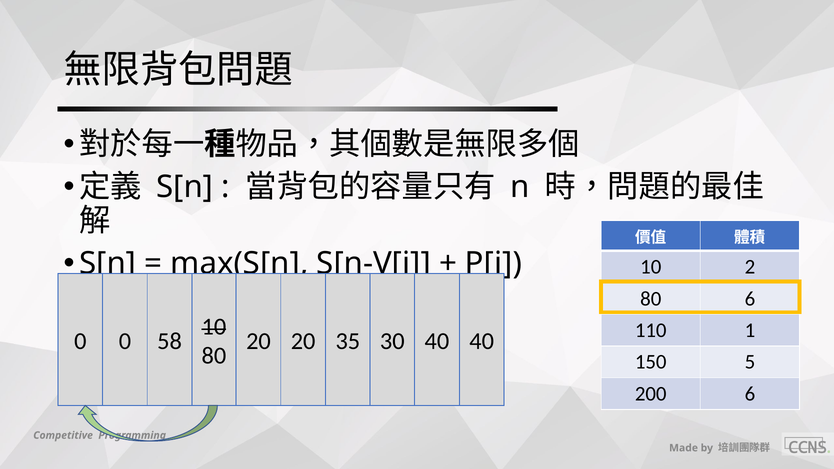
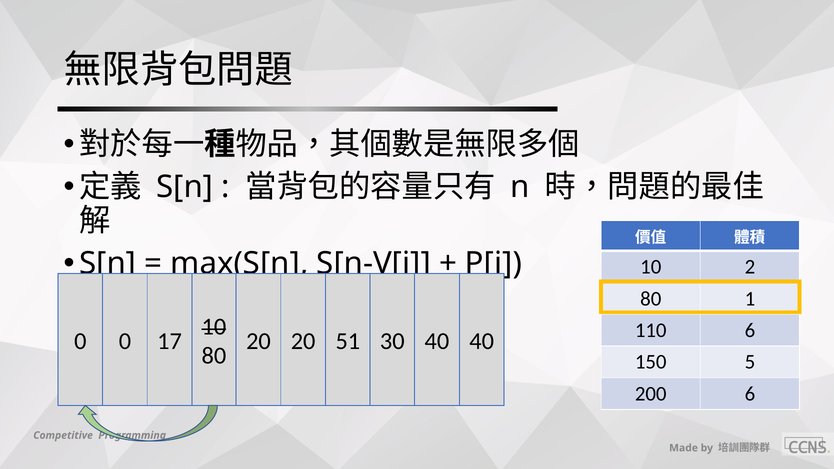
80 6: 6 -> 1 (750, 299)
110 1: 1 -> 6 (750, 330)
35: 35 -> 51 (348, 341)
58: 58 -> 17 (170, 341)
